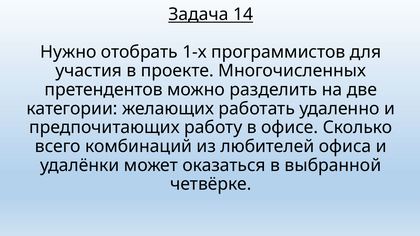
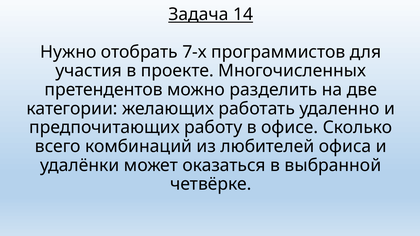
1-х: 1-х -> 7-х (195, 52)
